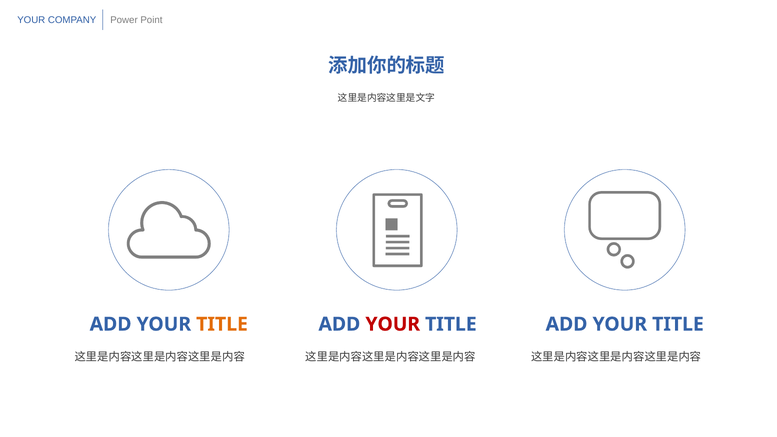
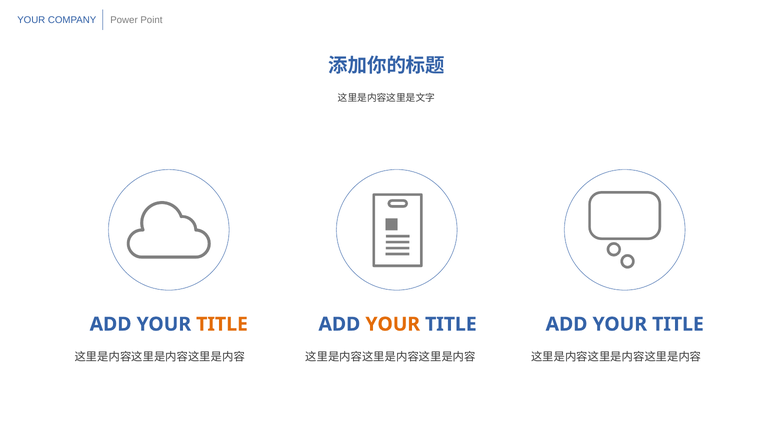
YOUR colour: red -> orange (393, 324)
